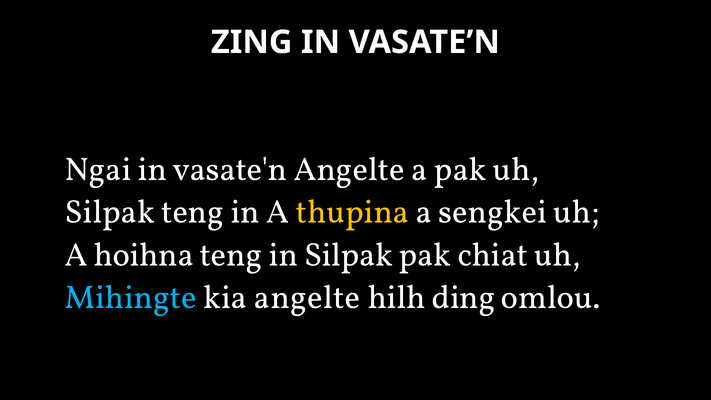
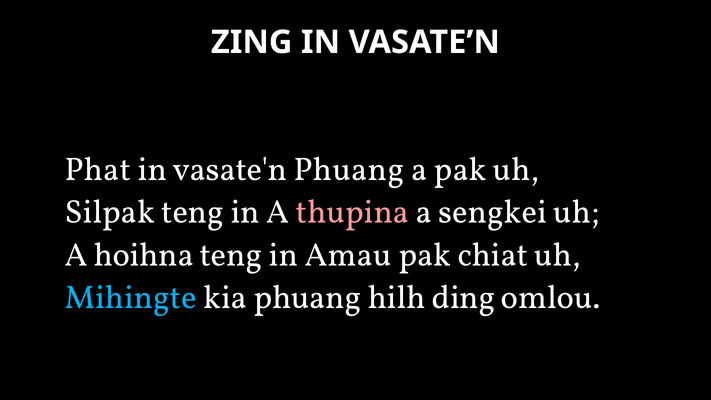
Ngai: Ngai -> Phat (98, 170)
vasate'n Angelte: Angelte -> Phuang (349, 170)
thupina colour: yellow -> pink (353, 212)
in Silpak: Silpak -> Amau (348, 255)
kia angelte: angelte -> phuang (307, 297)
